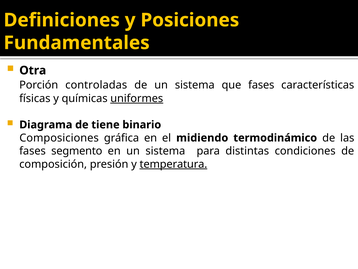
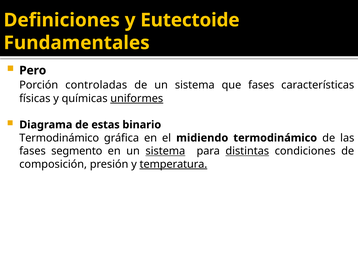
Posiciones: Posiciones -> Eutectoide (190, 20)
Otra: Otra -> Pero (33, 70)
tiene: tiene -> estas (106, 125)
Composiciones: Composiciones -> Termodinámico (59, 138)
sistema underline: none -> present (165, 151)
distintas underline: none -> present (247, 151)
